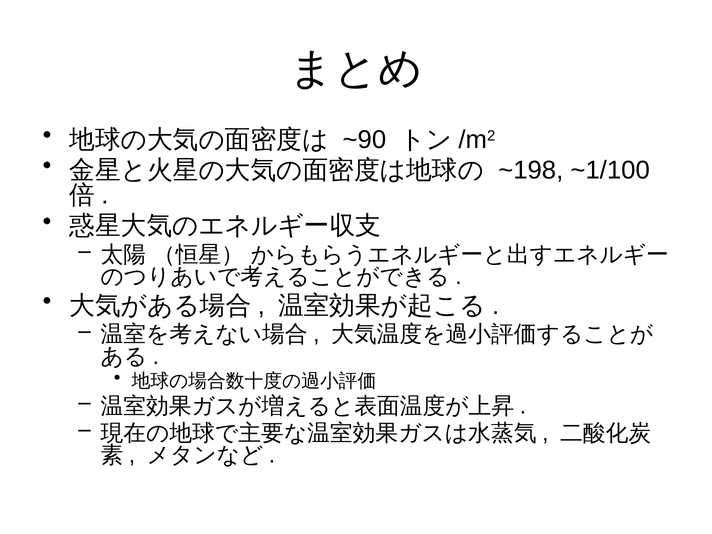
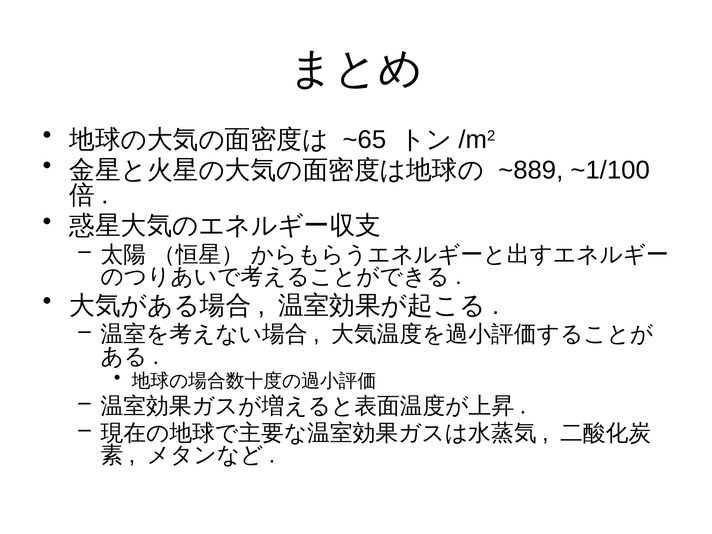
~90: ~90 -> ~65 (364, 140)
~198: ~198 -> ~889 (531, 170)
